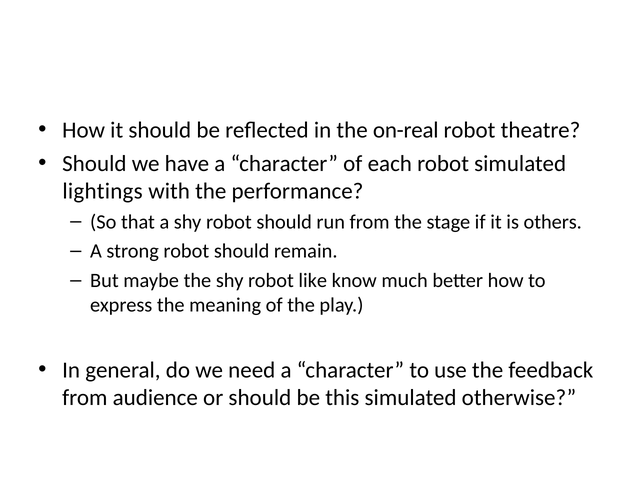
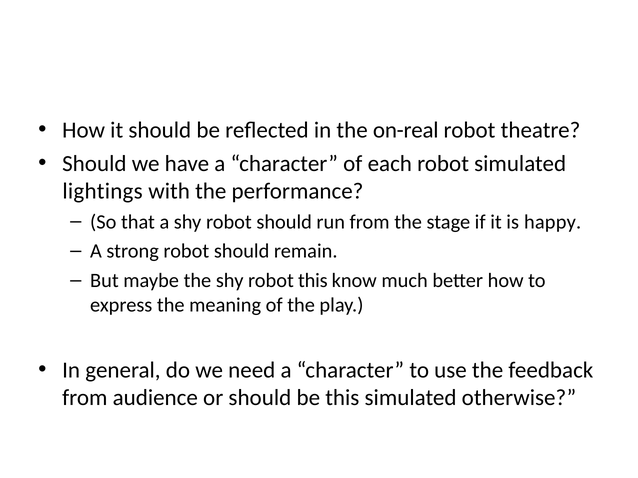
others: others -> happy (553, 222)
robot like: like -> this (313, 281)
